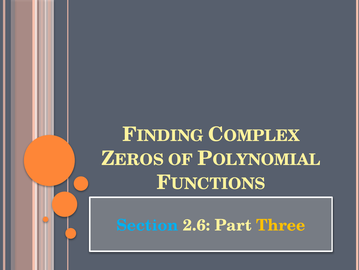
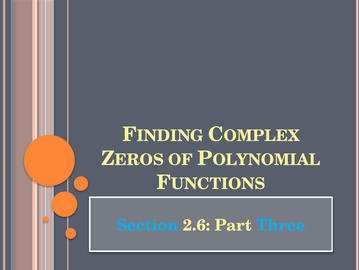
Three colour: yellow -> light blue (281, 225)
